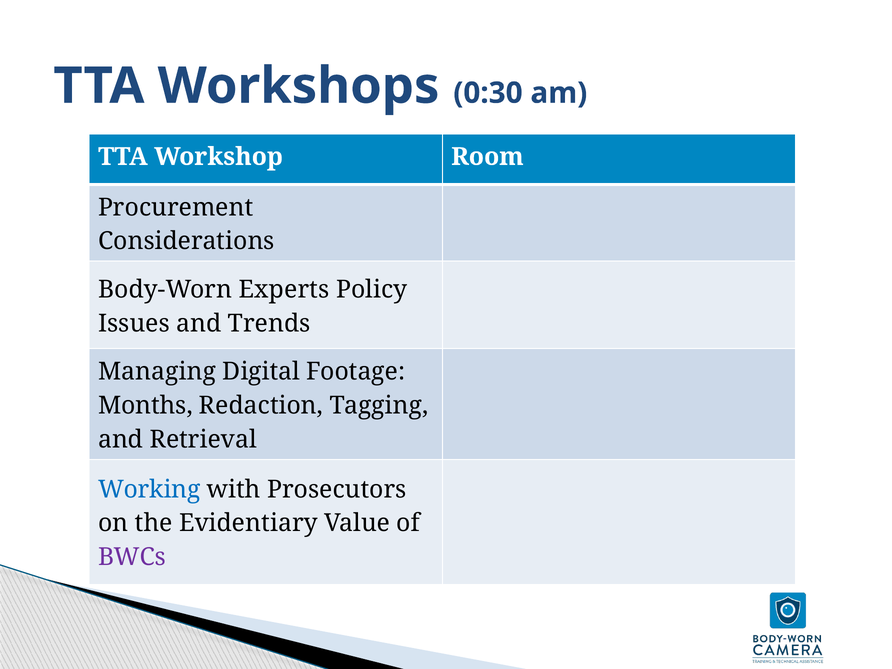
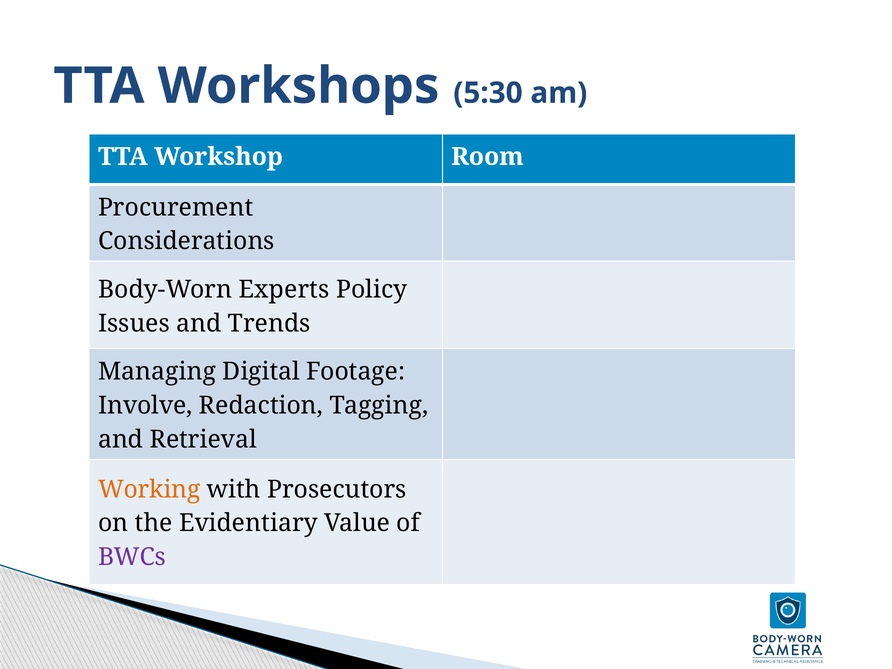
0:30: 0:30 -> 5:30 (488, 93)
Months: Months -> Involve (145, 405)
Working colour: blue -> orange (149, 489)
